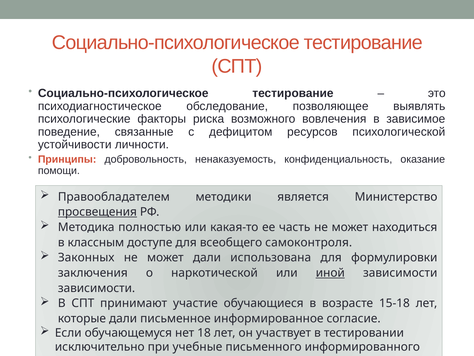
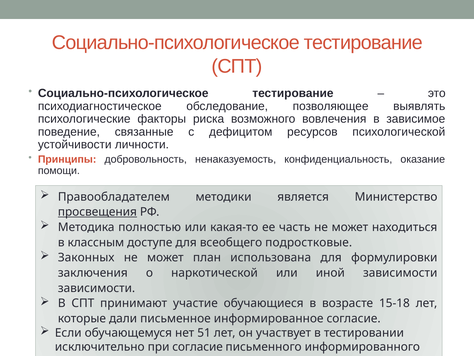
самоконтроля: самоконтроля -> подростковые (309, 242)
может дали: дали -> план (207, 257)
иной underline: present -> none (330, 273)
18: 18 -> 51 (204, 332)
при учебные: учебные -> согласие (198, 347)
